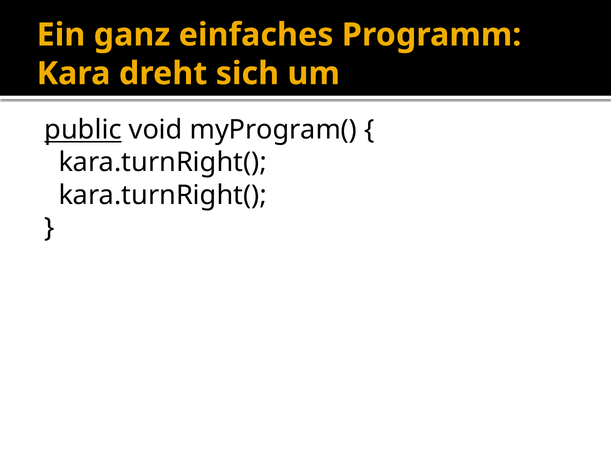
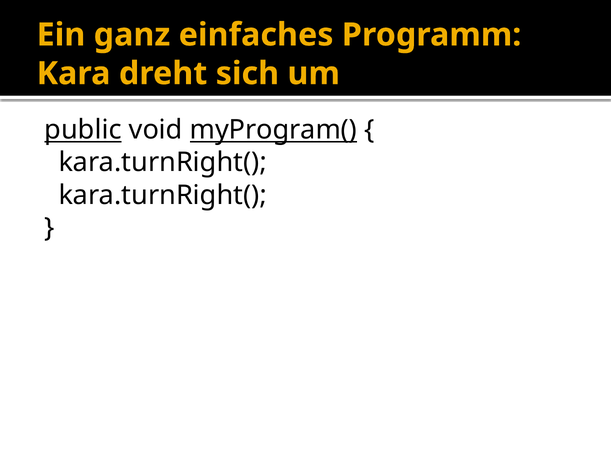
myProgram( underline: none -> present (273, 130)
